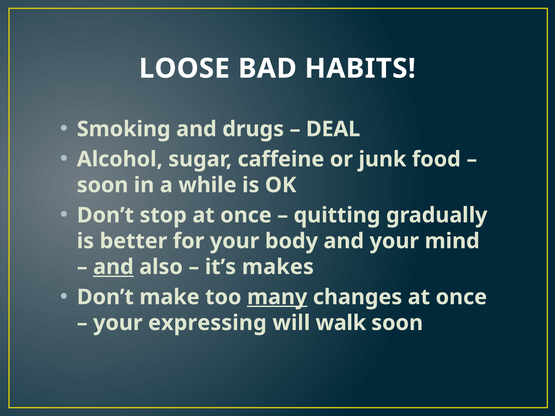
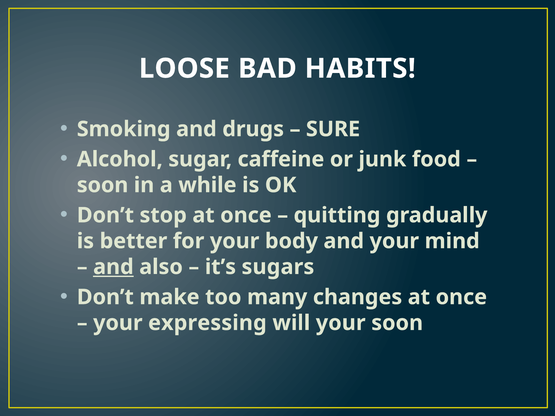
DEAL: DEAL -> SURE (333, 129)
makes: makes -> sugars (278, 267)
many underline: present -> none (277, 297)
will walk: walk -> your (341, 323)
